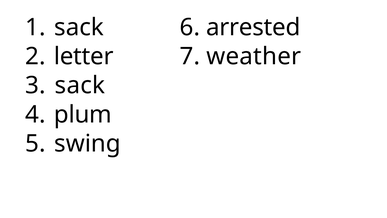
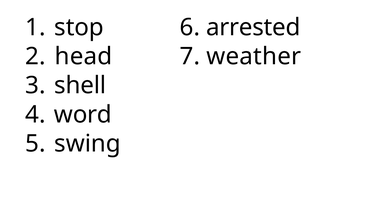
sack: sack -> stop (79, 27)
letter: letter -> head (83, 56)
sack: sack -> shell (80, 85)
plum: plum -> word (83, 114)
